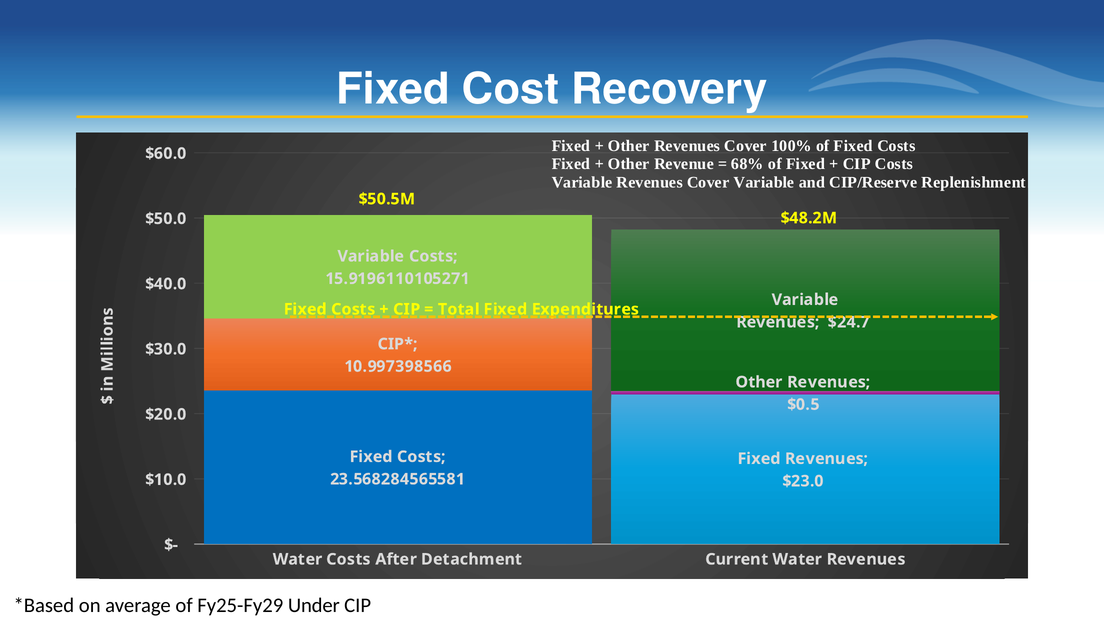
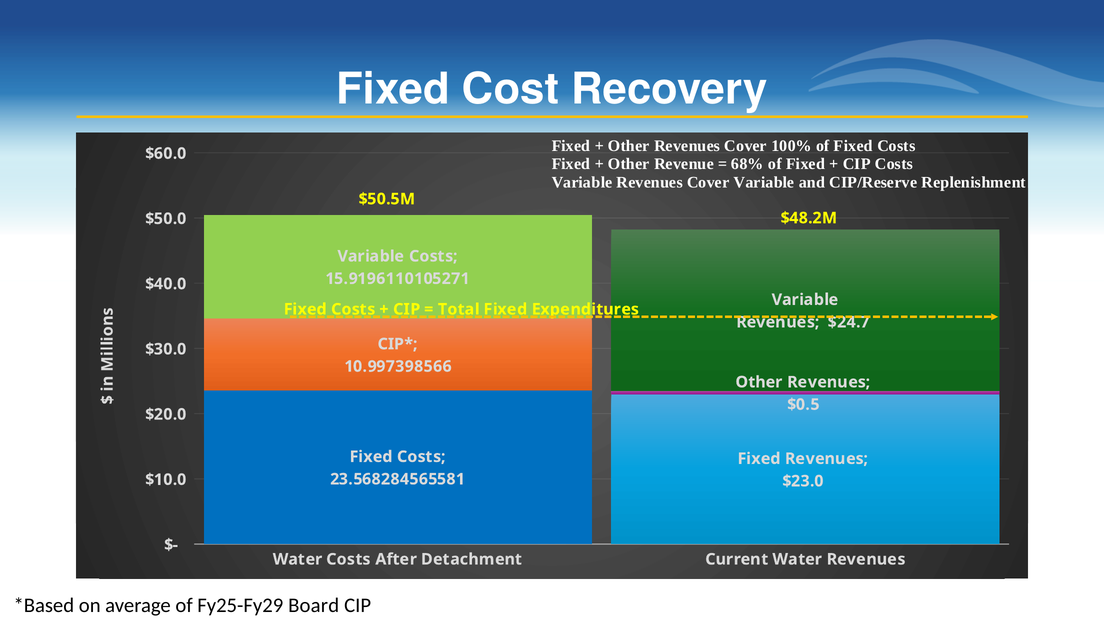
Under: Under -> Board (314, 605)
